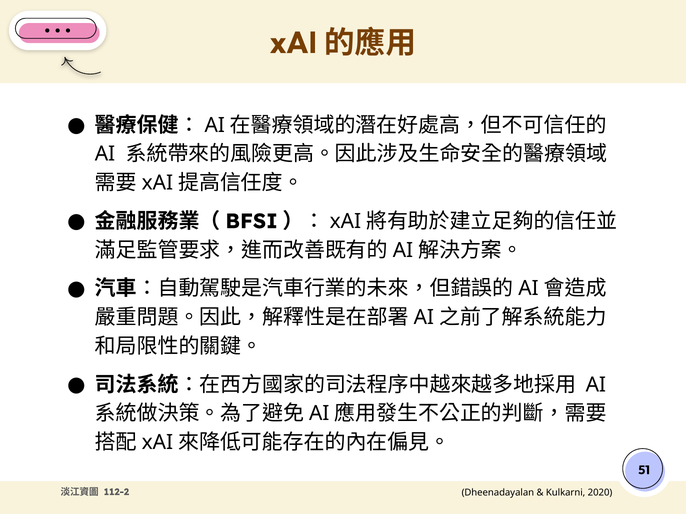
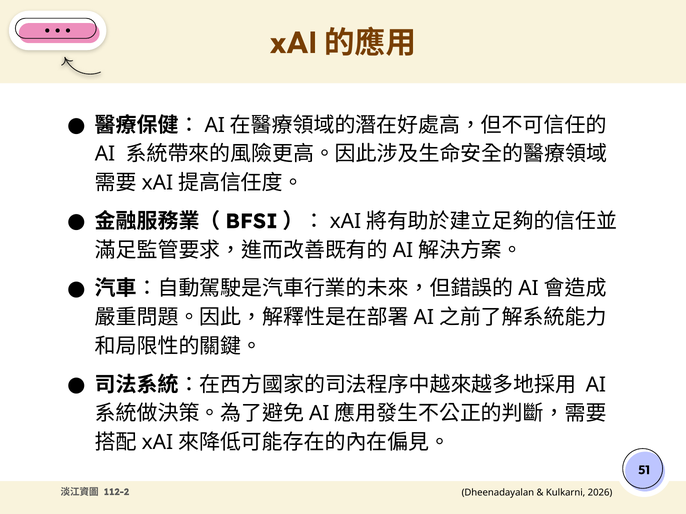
2020: 2020 -> 2026 (600, 493)
